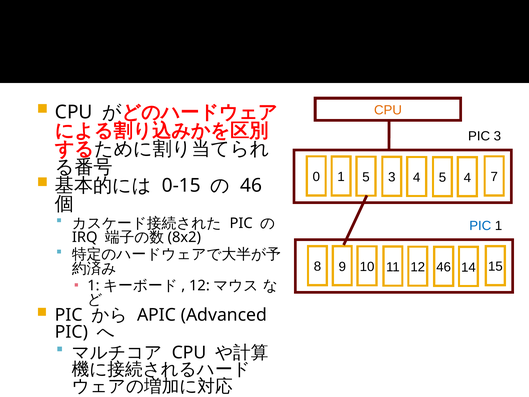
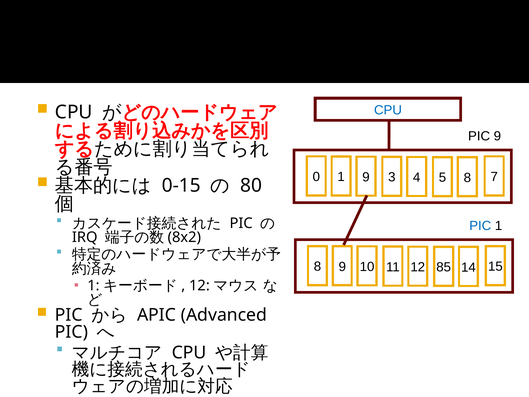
CPU colour: orange -> blue (388, 110)
PIC 3: 3 -> 9 (497, 136)
1 5: 5 -> 9 (366, 177)
5 4: 4 -> 8 (467, 178)
46: 46 -> 80 (251, 185)
12 46: 46 -> 85 (444, 267)
